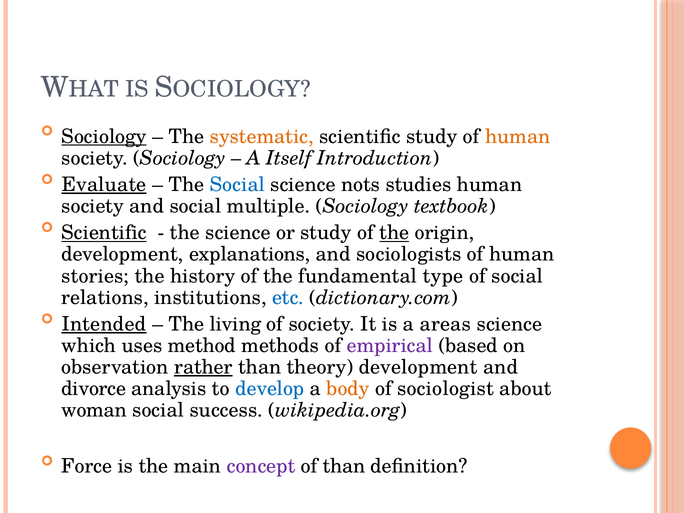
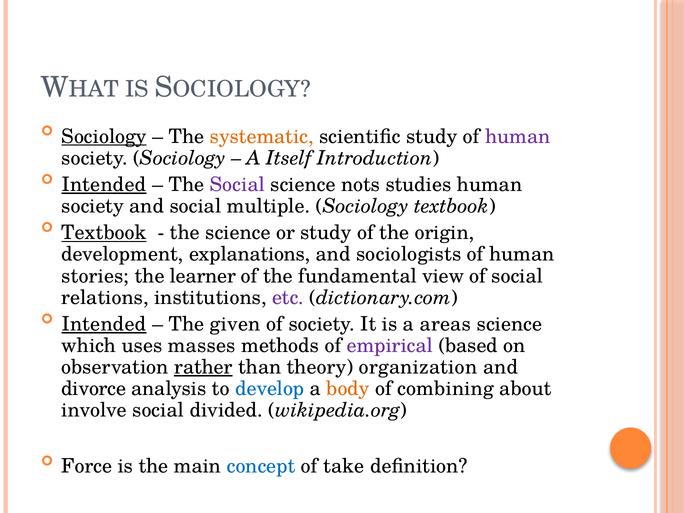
human colour: orange -> purple (518, 136)
Evaluate: Evaluate -> Intended (104, 185)
Social colour: blue -> purple (237, 185)
Scientific: Scientific -> Textbook (104, 233)
the underline: present -> none (394, 233)
history: history -> learner (203, 276)
type: type -> view (443, 276)
etc colour: blue -> purple (288, 297)
living: living -> given (235, 324)
method: method -> masses (202, 346)
theory development: development -> organization (418, 367)
sociologist: sociologist -> combining (446, 389)
woman: woman -> involve (94, 410)
success: success -> divided (226, 410)
concept colour: purple -> blue (261, 466)
of than: than -> take (344, 466)
